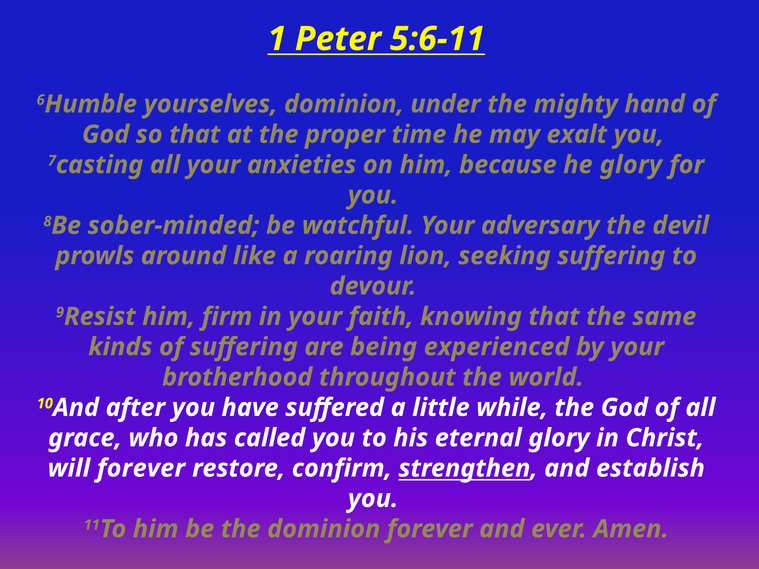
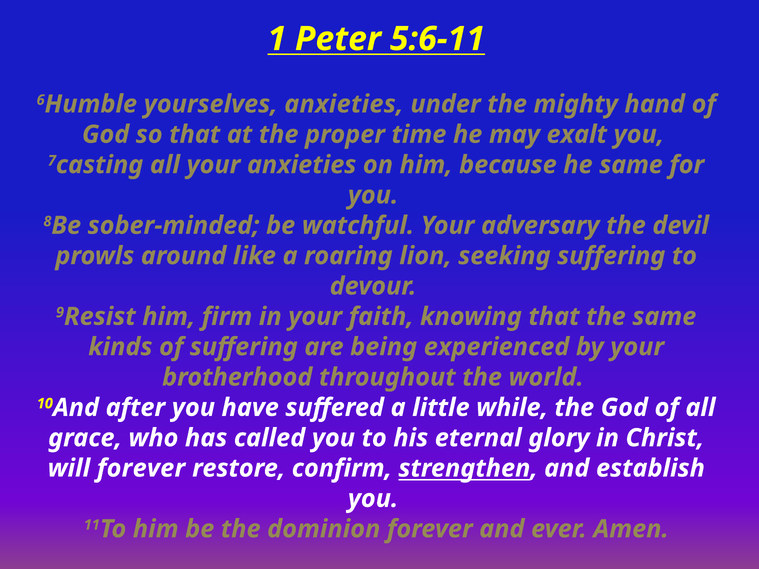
yourselves dominion: dominion -> anxieties (344, 104)
he glory: glory -> same (631, 165)
